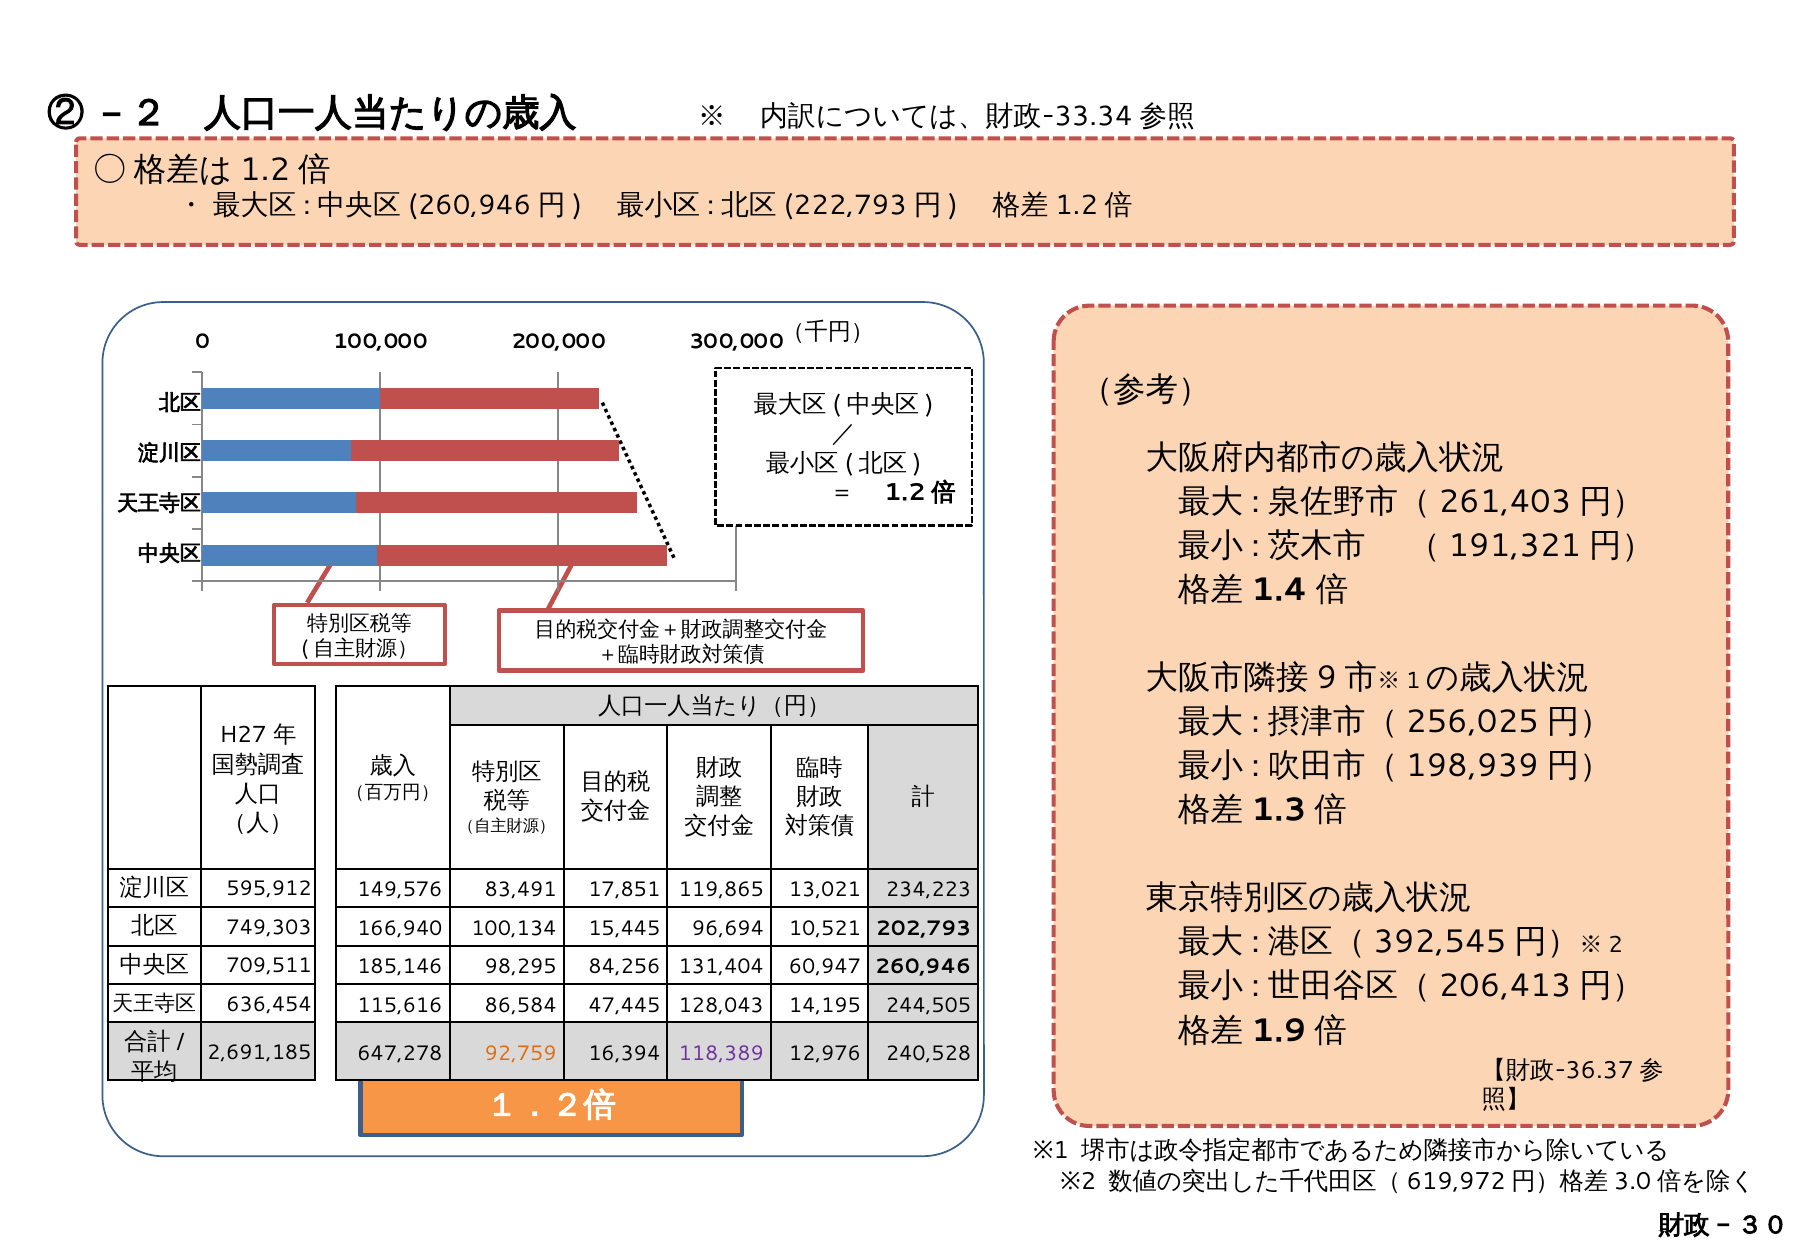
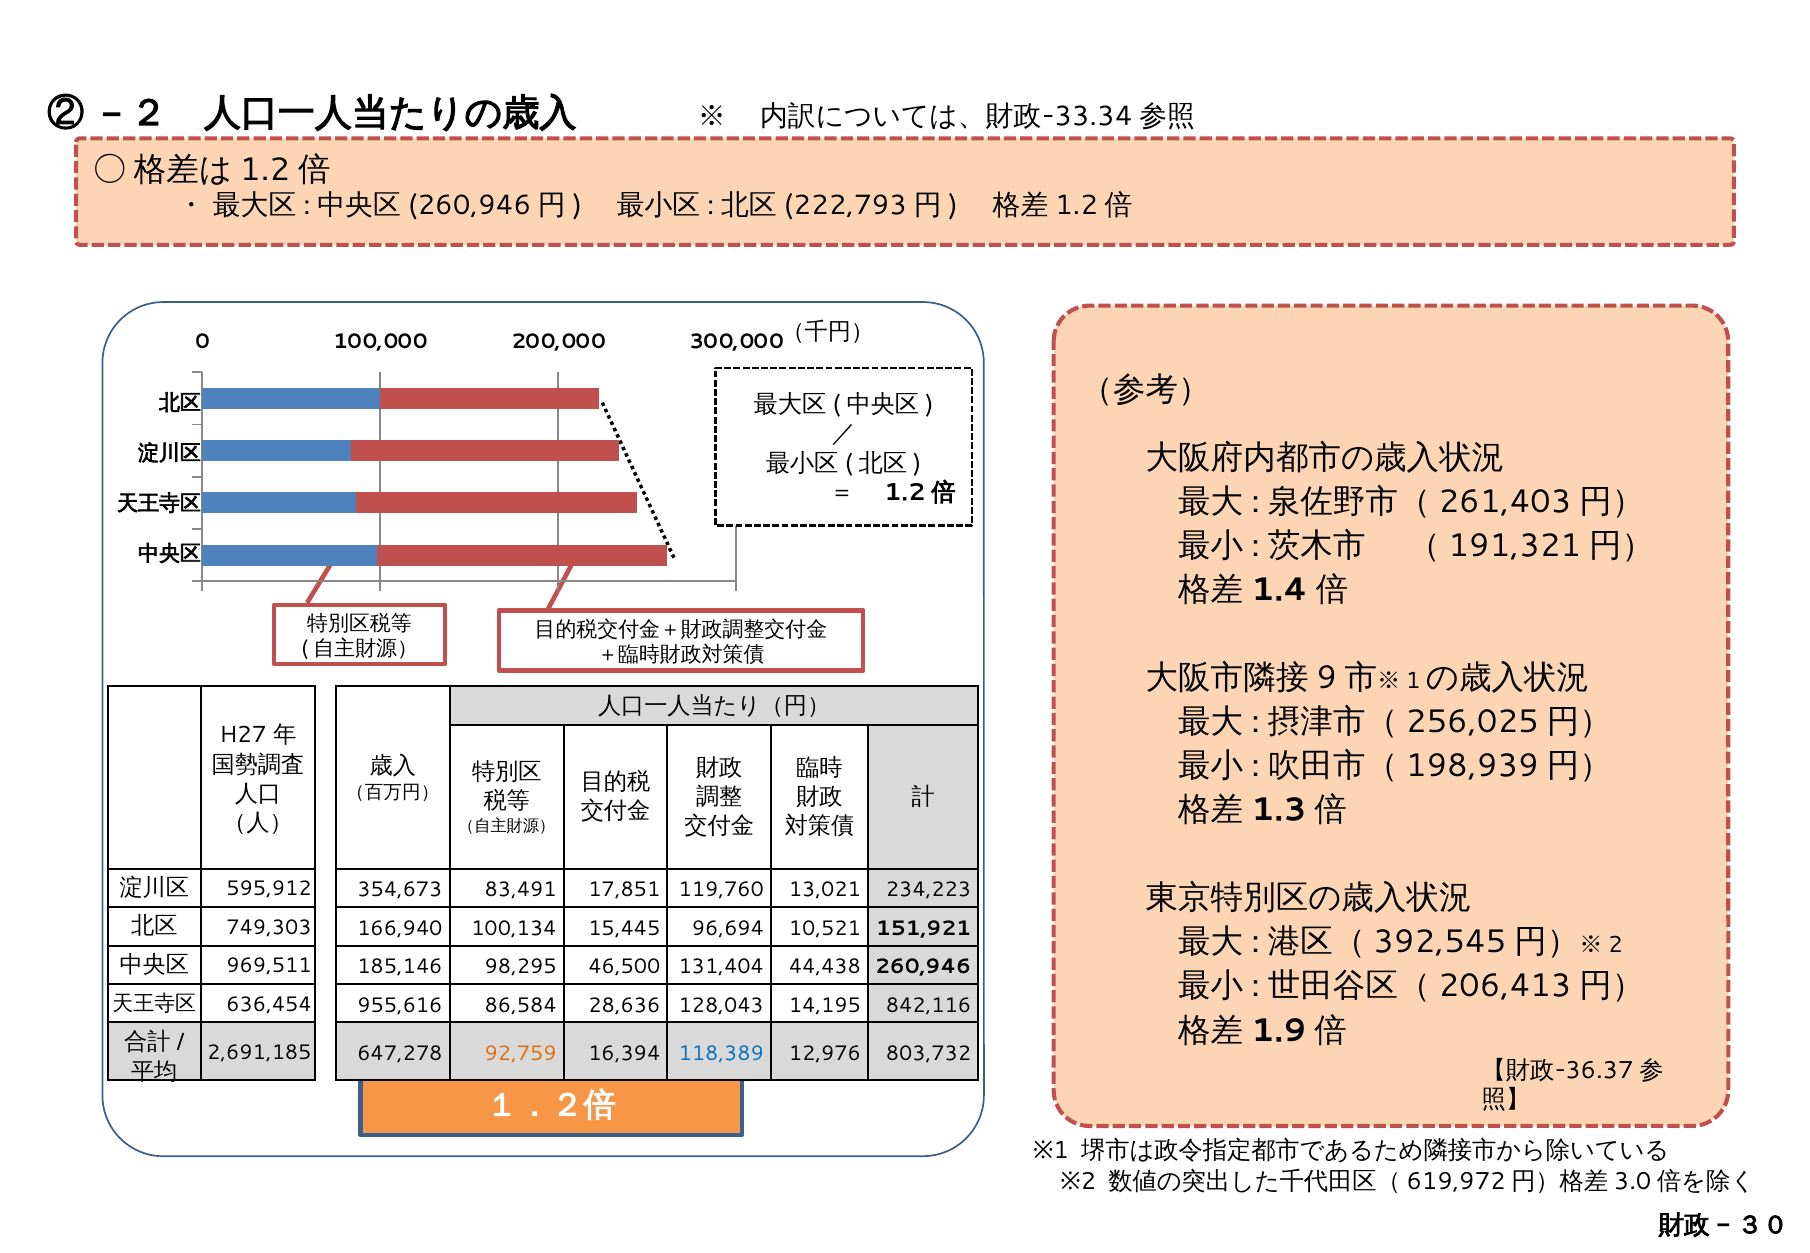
149,576: 149,576 -> 354,673 (400, 890)
119,865: 119,865 -> 119,760 (721, 890)
202,793: 202,793 -> 151,921 (924, 928)
709,511: 709,511 -> 969,511 (269, 966)
84,256: 84,256 -> 46,500 (624, 967)
60,947: 60,947 -> 44,438 (825, 967)
115,616: 115,616 -> 955,616 (400, 1005)
47,445: 47,445 -> 28,636 (624, 1005)
244,505: 244,505 -> 842,116 (929, 1005)
118,389 colour: purple -> blue (721, 1053)
240,528: 240,528 -> 803,732 (929, 1053)
